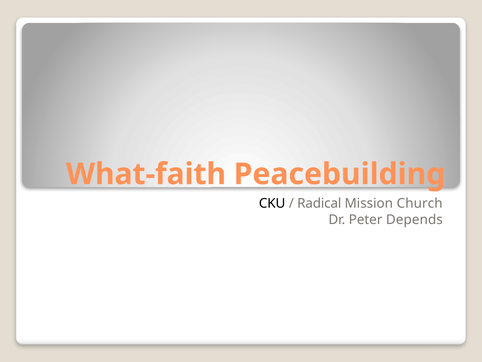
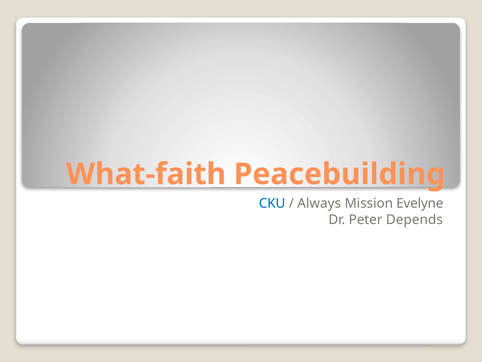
CKU colour: black -> blue (272, 203)
Radical: Radical -> Always (319, 203)
Church: Church -> Evelyne (420, 203)
